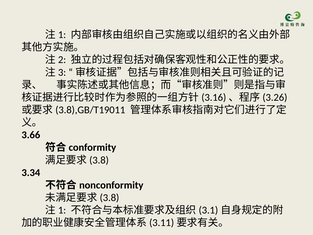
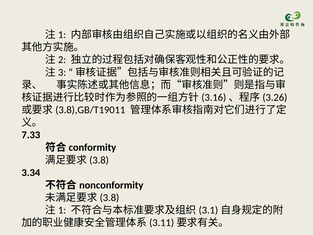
3.66: 3.66 -> 7.33 (31, 135)
